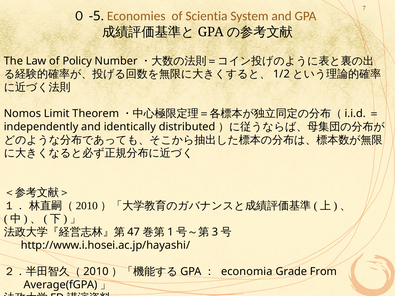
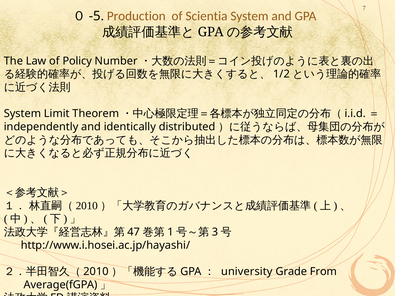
Economies: Economies -> Production (136, 16)
Nomos: Nomos -> System (23, 114)
economia: economia -> university (247, 272)
